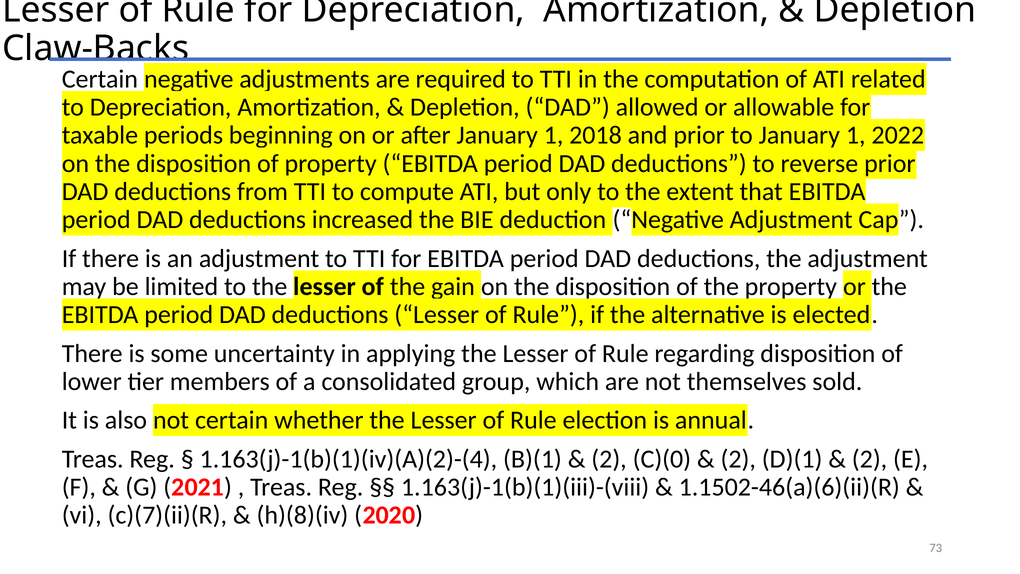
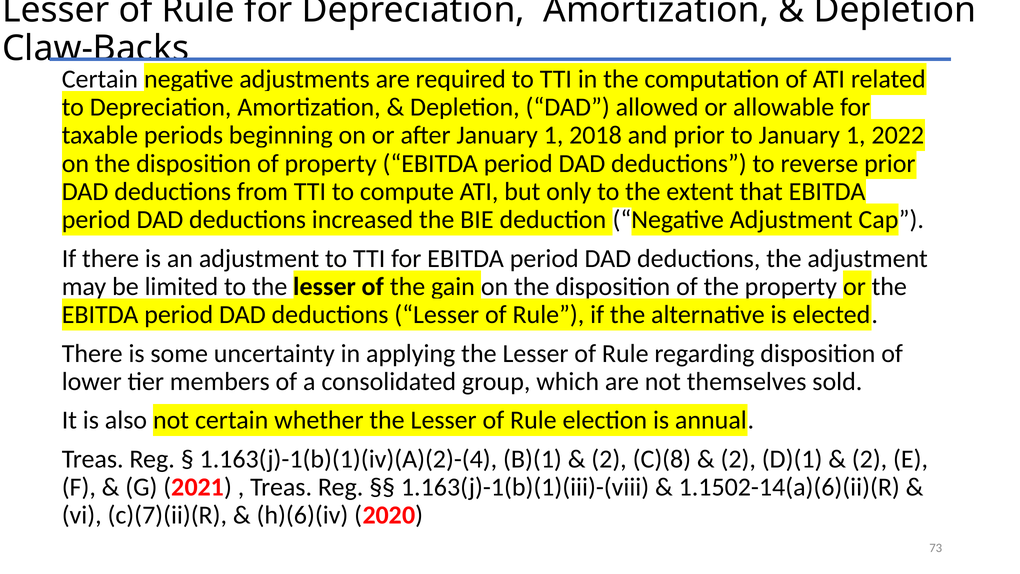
C)(0: C)(0 -> C)(8 (662, 459)
1.1502-46(a)(6)(ii)(R: 1.1502-46(a)(6)(ii)(R -> 1.1502-14(a)(6)(ii)(R (789, 487)
h)(8)(iv: h)(8)(iv -> h)(6)(iv (302, 515)
